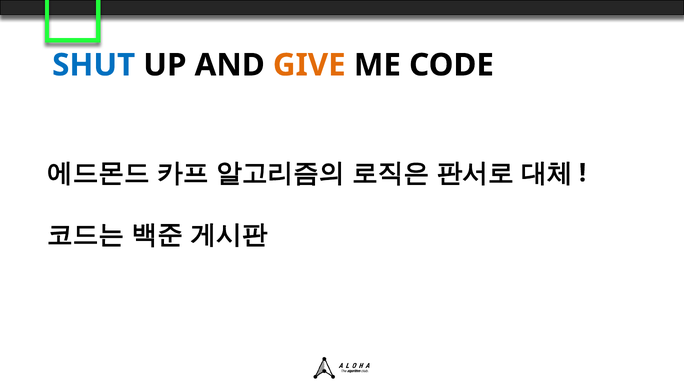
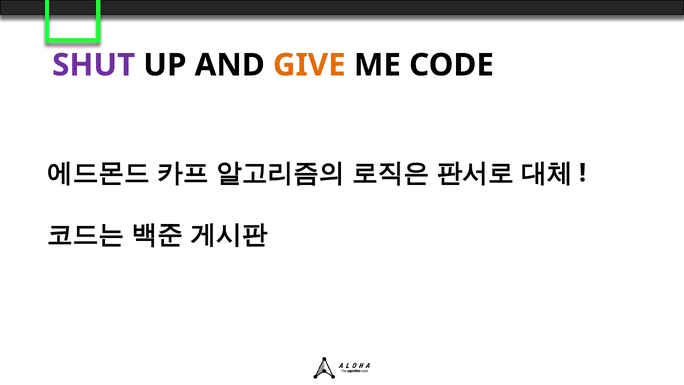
SHUT colour: blue -> purple (94, 65)
